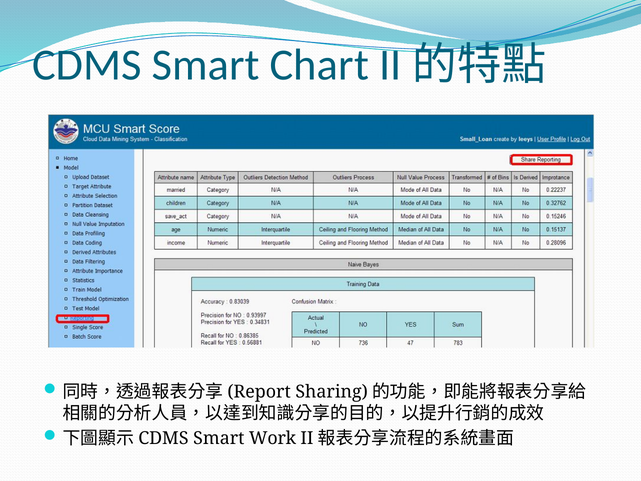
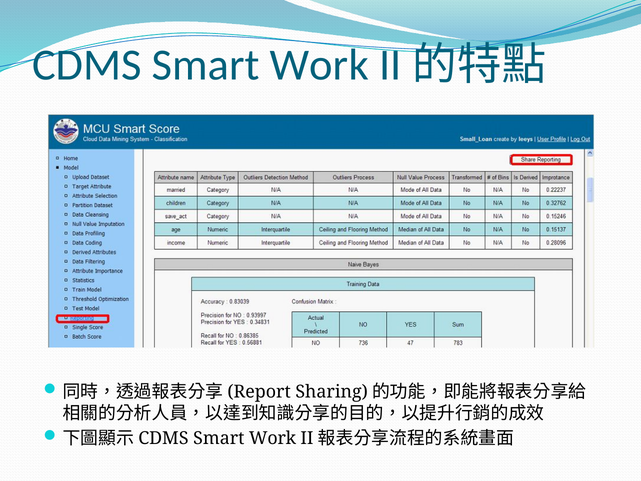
Chart: Chart -> Work (319, 65)
